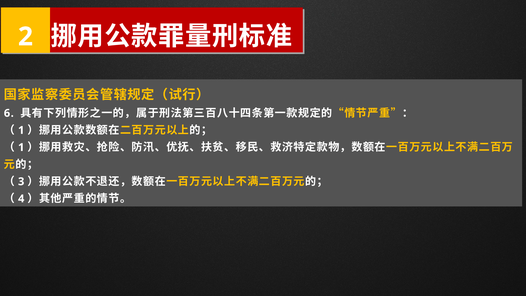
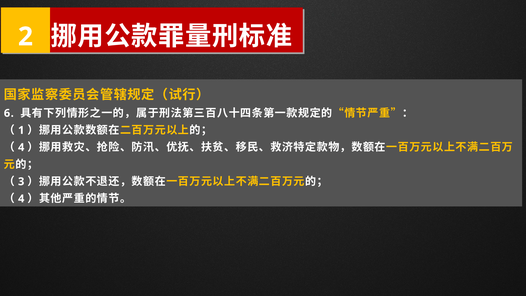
1: 1 -> 4 (21, 147)
